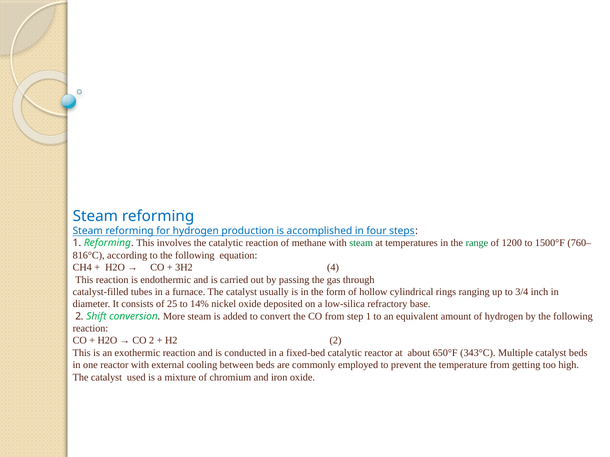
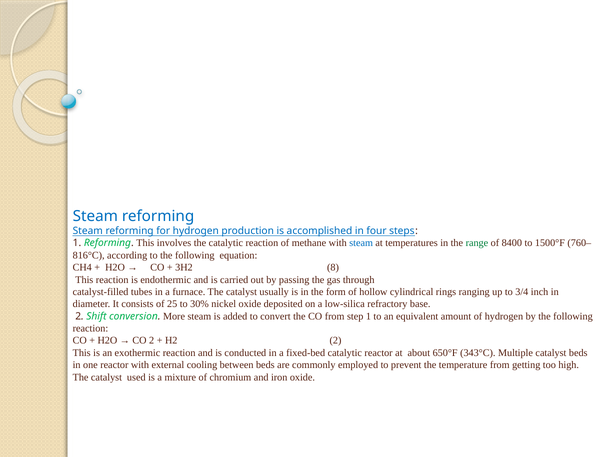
steam colour: green -> blue (361, 243)
1200: 1200 -> 8400 (512, 243)
4: 4 -> 8 (333, 268)
14%: 14% -> 30% (200, 304)
